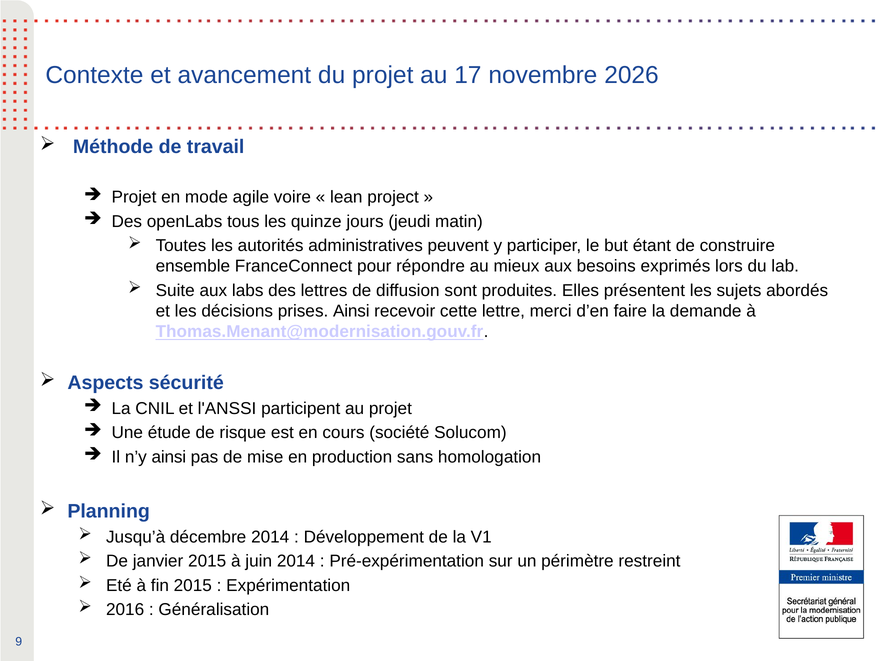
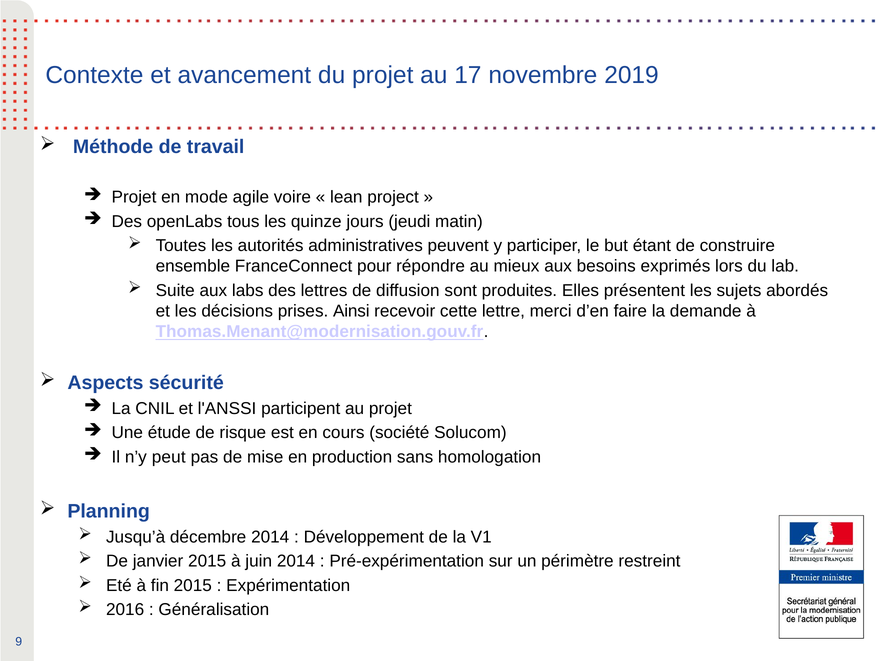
2026: 2026 -> 2019 (632, 75)
n’y ainsi: ainsi -> peut (169, 457)
